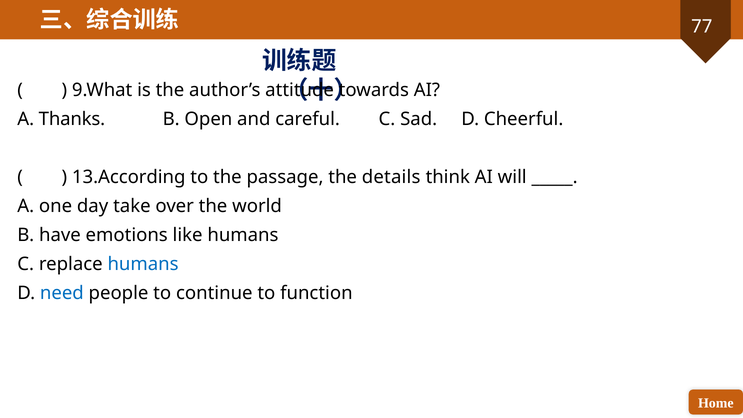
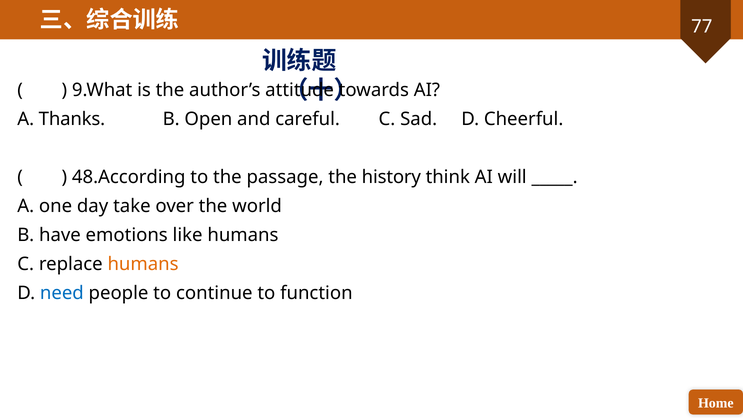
13.According: 13.According -> 48.According (129, 177)
details: details -> history (391, 177)
humans colour: blue -> orange (143, 264)
